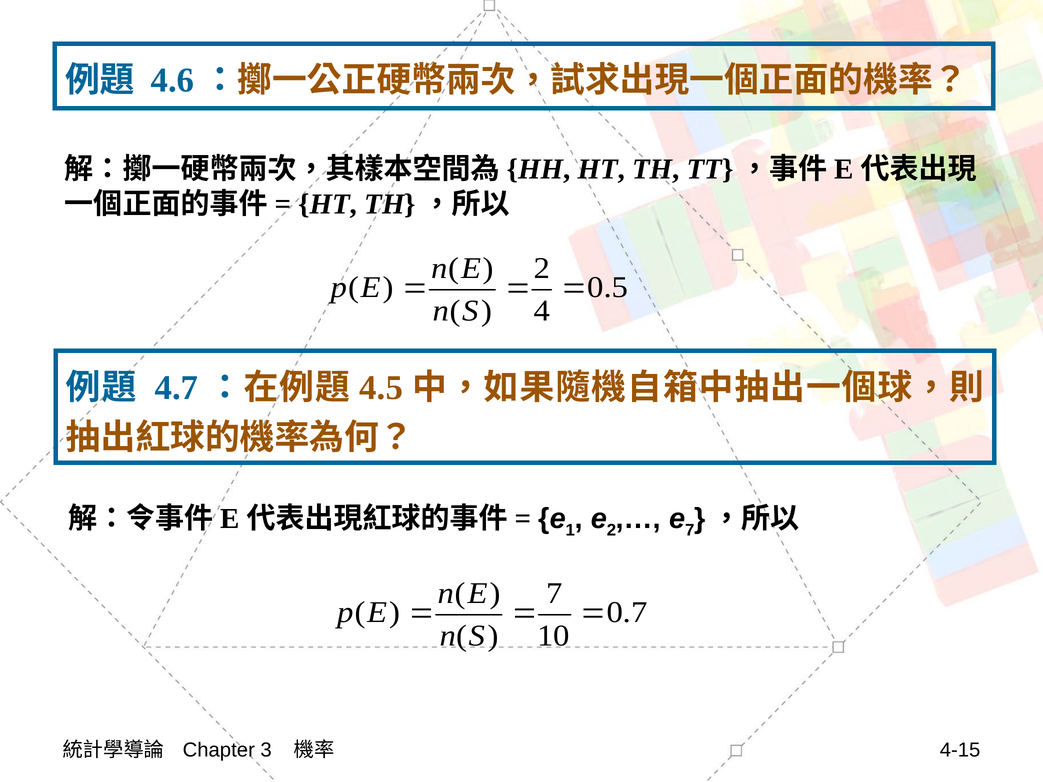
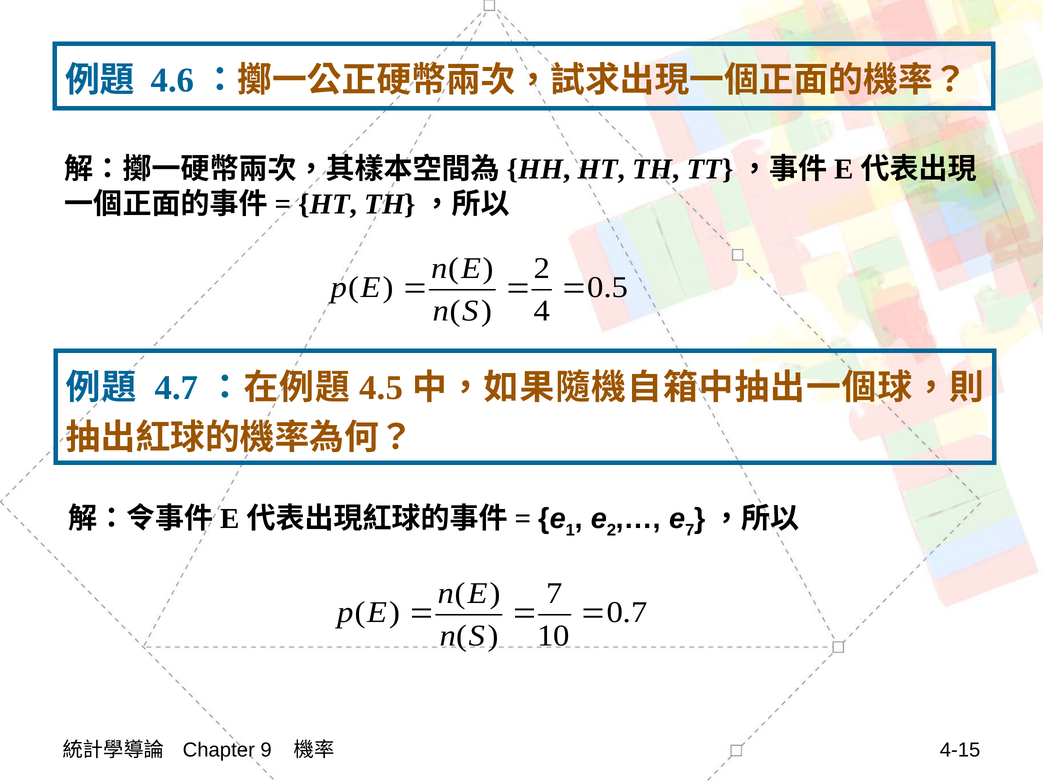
3: 3 -> 9 (266, 750)
